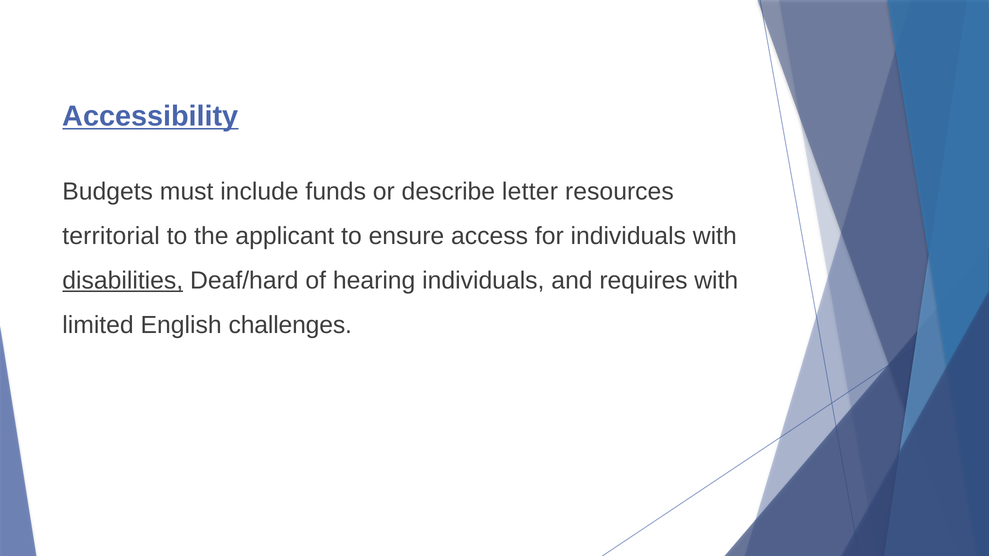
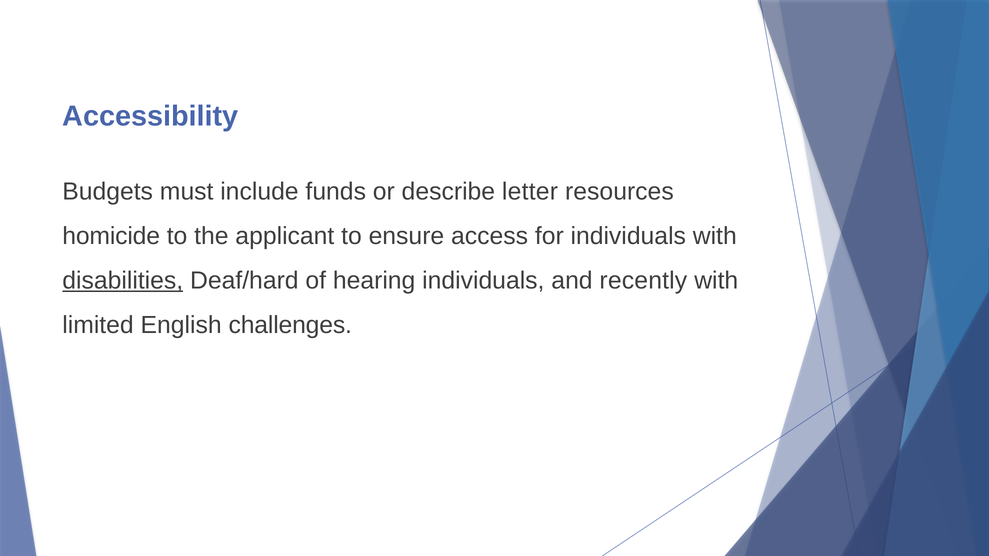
Accessibility underline: present -> none (150, 117)
territorial: territorial -> homicide (111, 236)
requires: requires -> recently (643, 281)
